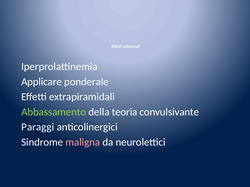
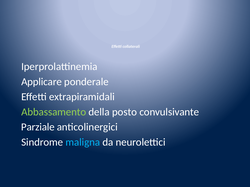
teoria: teoria -> posto (125, 112)
Paraggi: Paraggi -> Parziale (38, 127)
maligna colour: pink -> light blue (83, 143)
